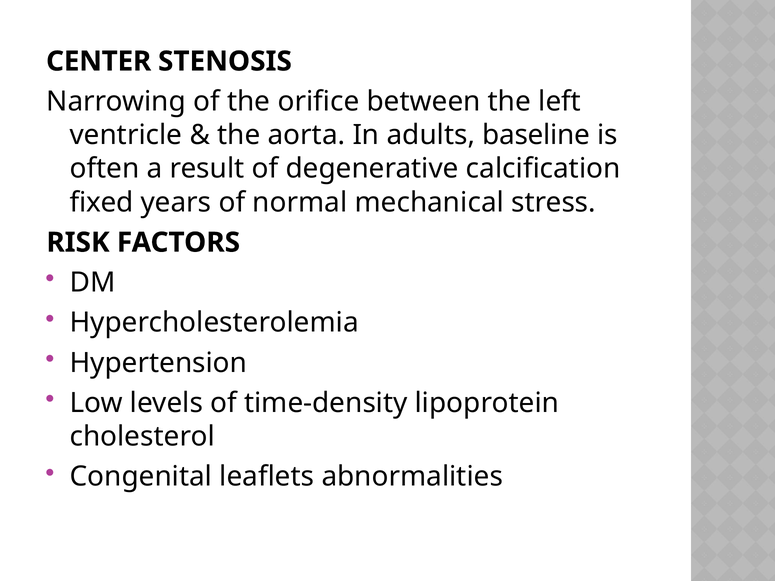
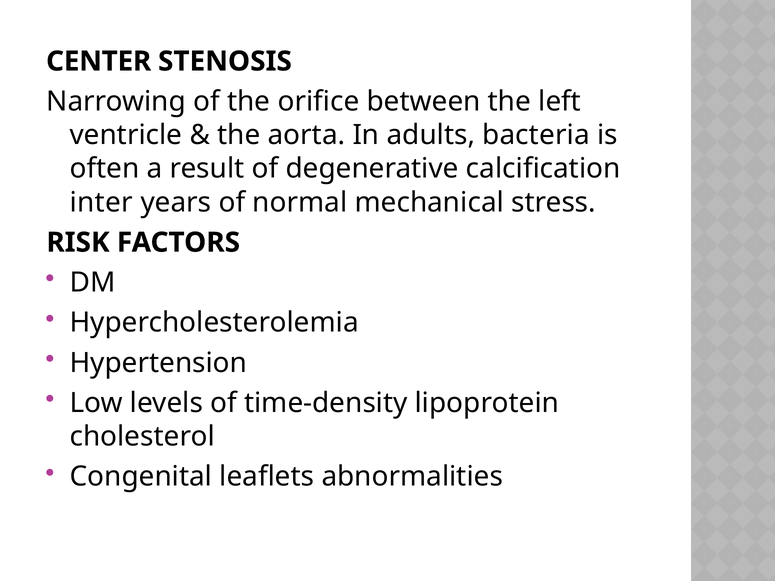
baseline: baseline -> bacteria (536, 135)
fixed: fixed -> inter (101, 202)
